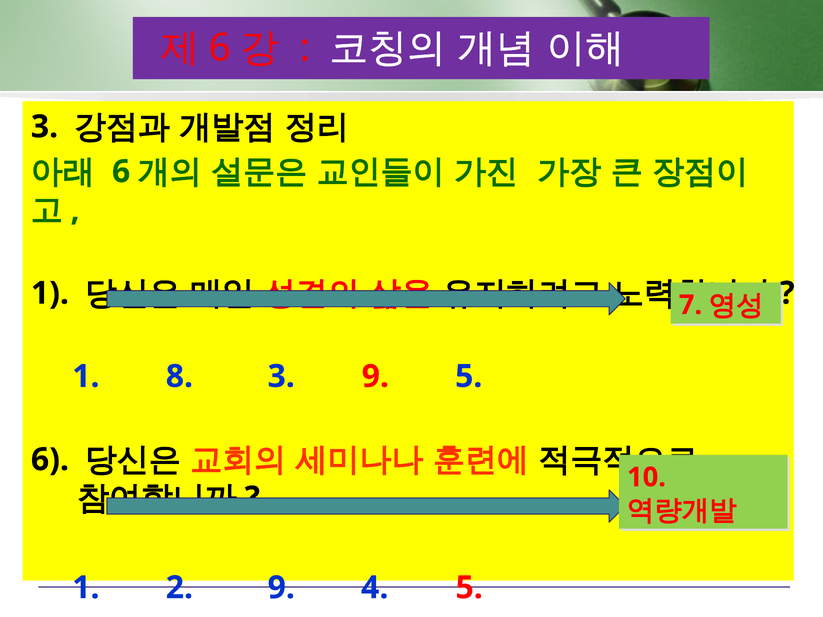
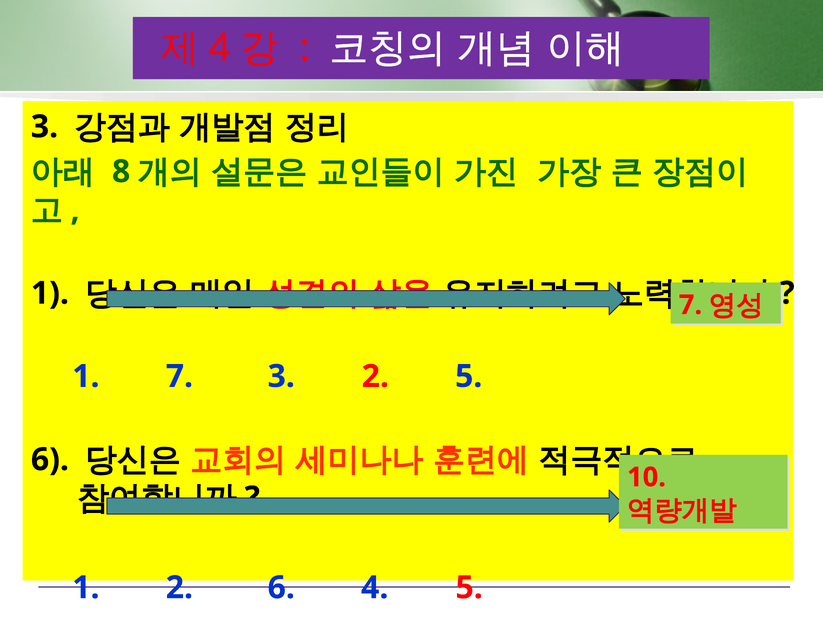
6: 6 -> 4 (220, 48)
6: 6 -> 8 (121, 172)
1 8: 8 -> 7 (179, 377)
3 9: 9 -> 2 (375, 377)
2 9: 9 -> 6 (281, 588)
